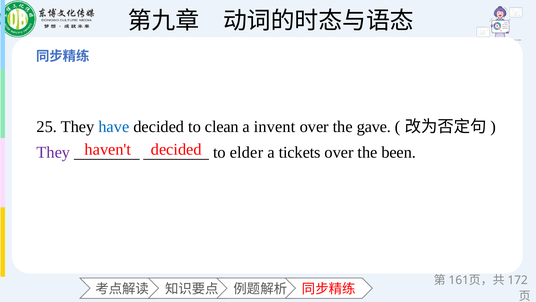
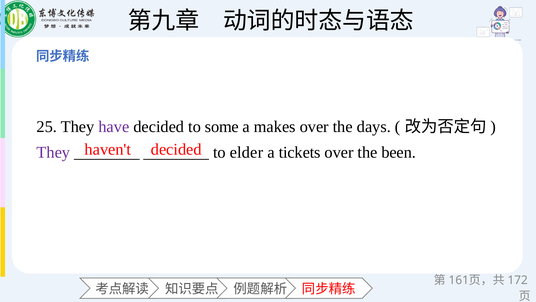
have colour: blue -> purple (114, 127)
clean: clean -> some (222, 127)
invent: invent -> makes (275, 127)
gave: gave -> days (374, 127)
